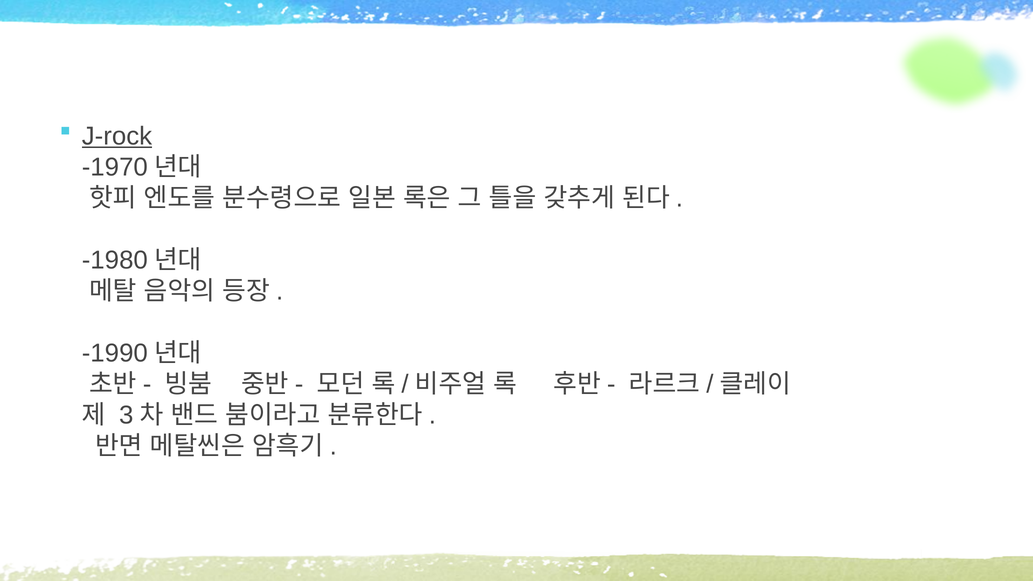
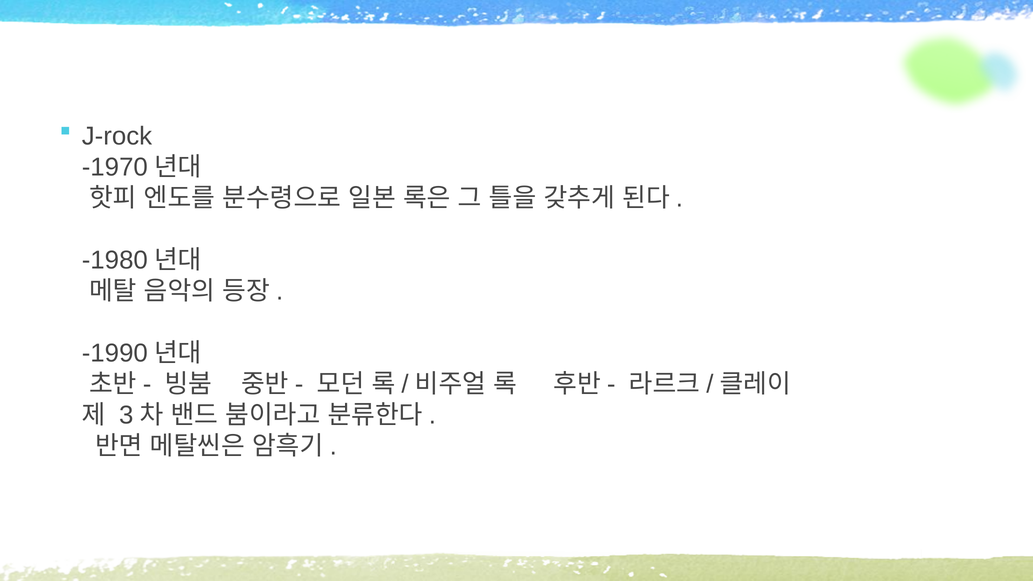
J-rock underline: present -> none (117, 136)
